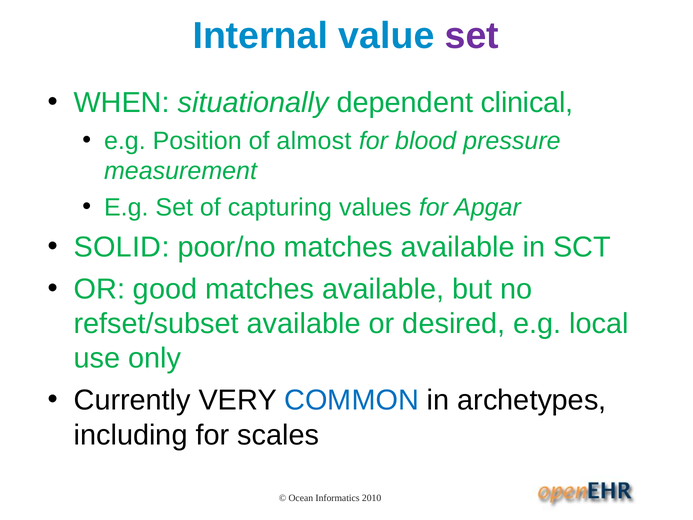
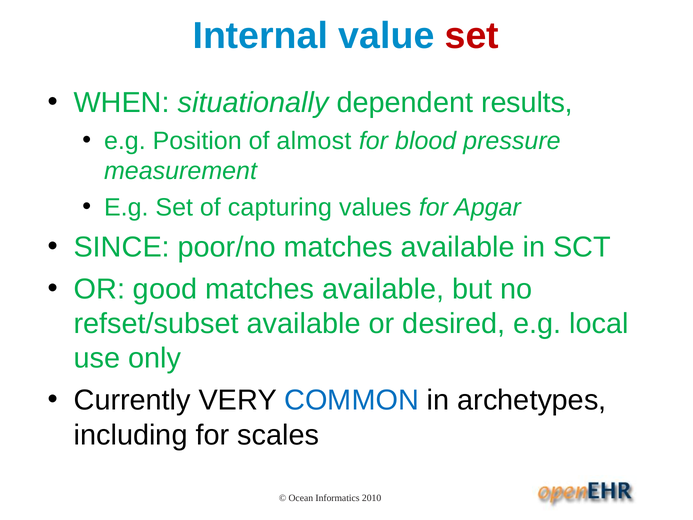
set colour: purple -> red (472, 36)
clinical: clinical -> results (527, 103)
SOLID: SOLID -> SINCE (122, 247)
